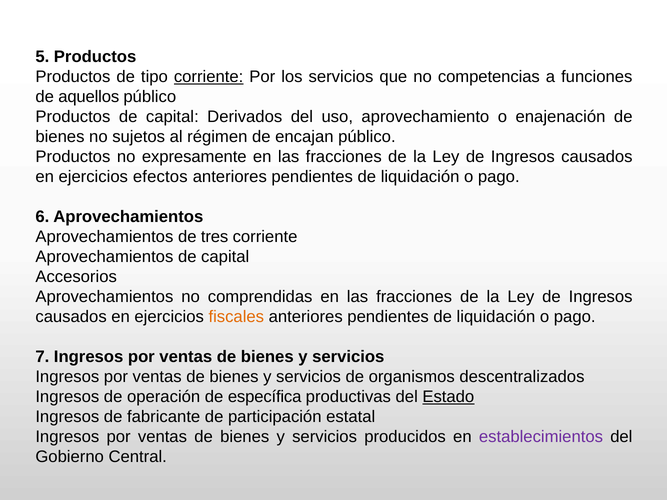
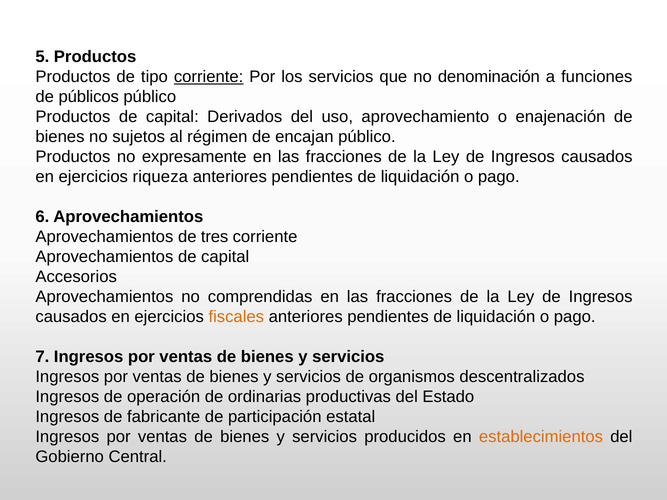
competencias: competencias -> denominación (489, 77)
aquellos: aquellos -> públicos (89, 97)
efectos: efectos -> riqueza (160, 177)
específica: específica -> ordinarias (265, 397)
Estado underline: present -> none (448, 397)
establecimientos colour: purple -> orange (541, 437)
